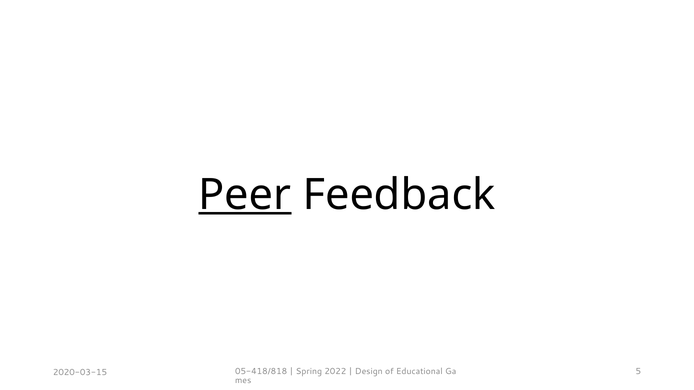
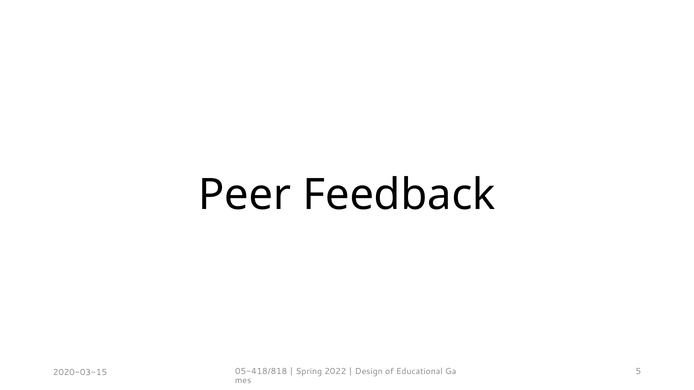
Peer underline: present -> none (245, 195)
